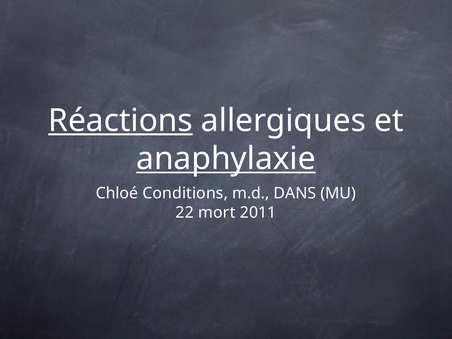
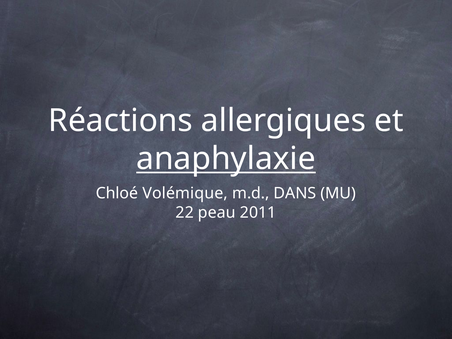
Réactions underline: present -> none (121, 121)
Conditions: Conditions -> Volémique (185, 193)
mort: mort -> peau (217, 212)
